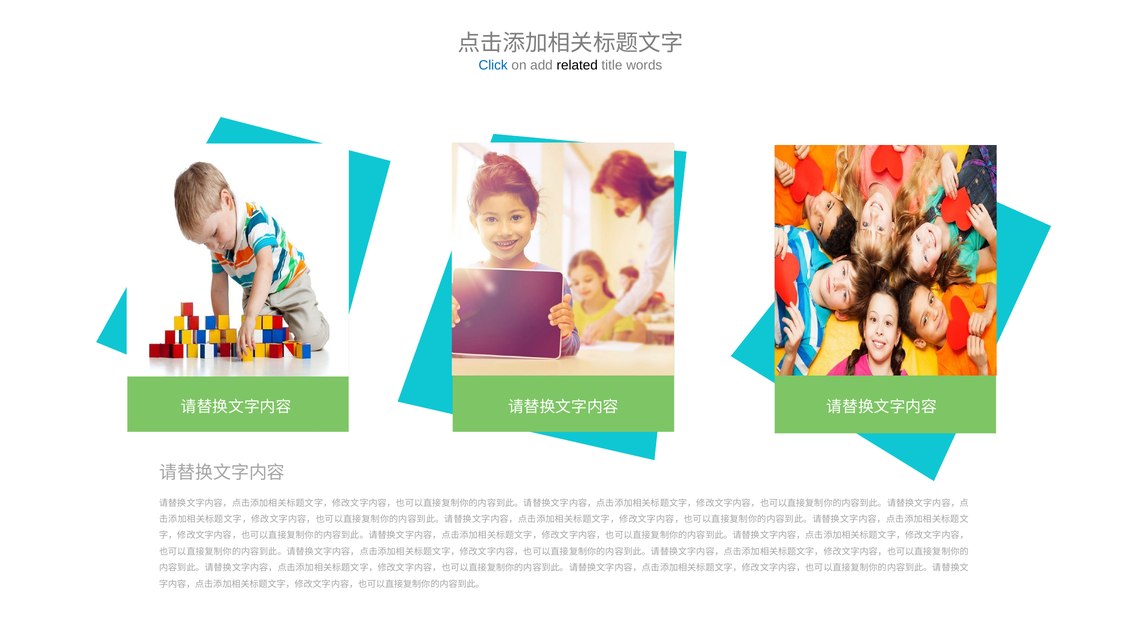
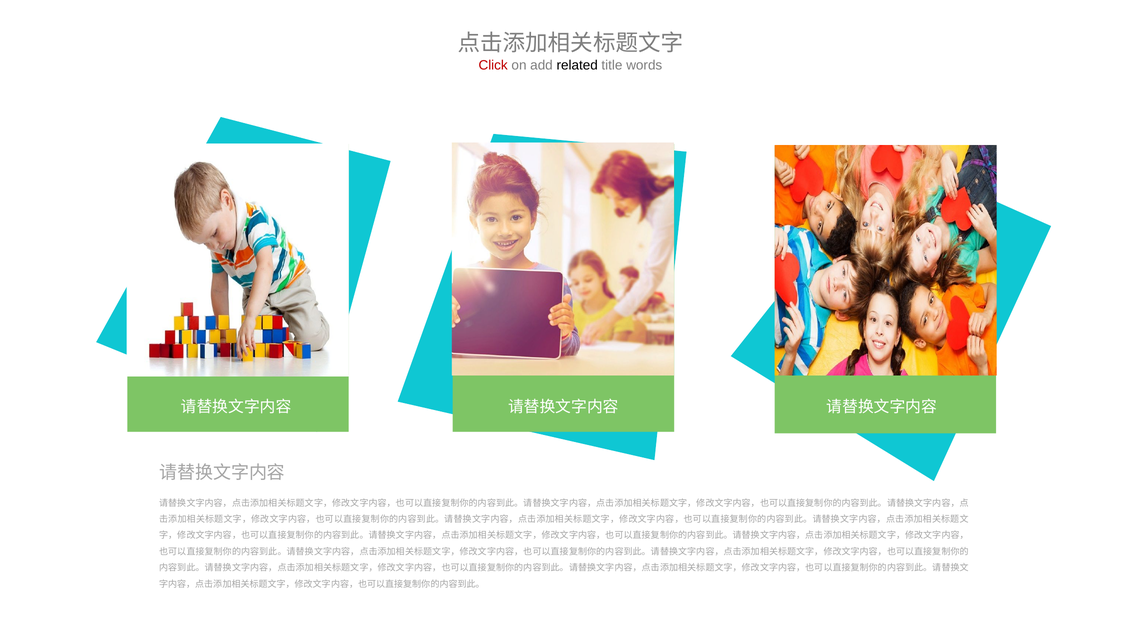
Click colour: blue -> red (493, 65)
